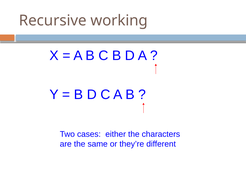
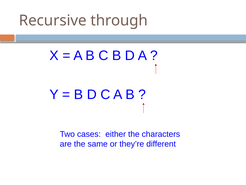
working: working -> through (119, 21)
